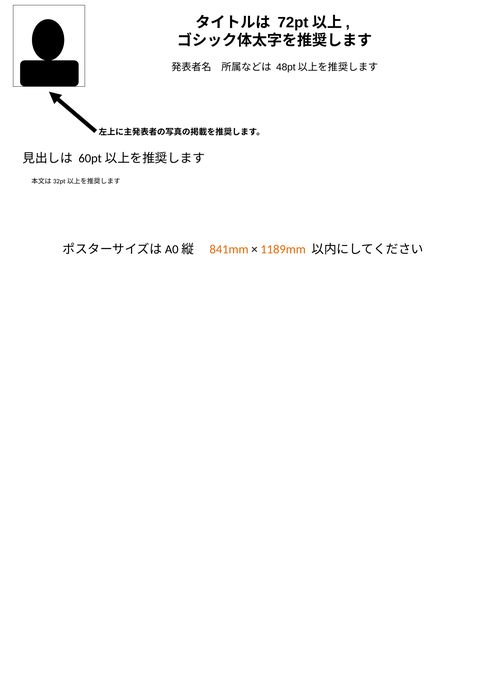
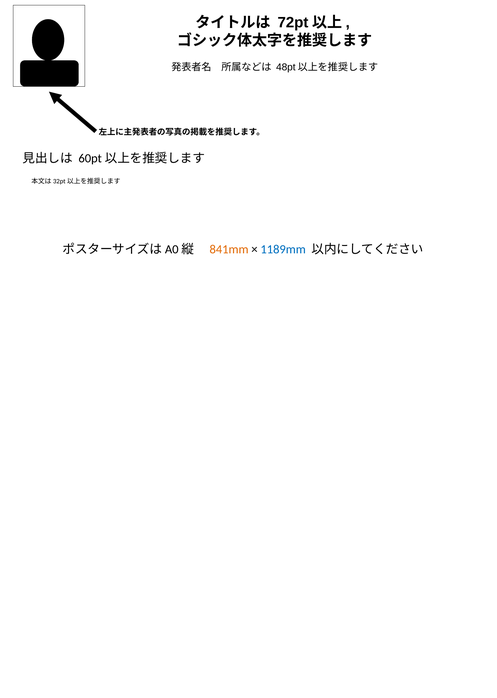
1189mm colour: orange -> blue (283, 249)
